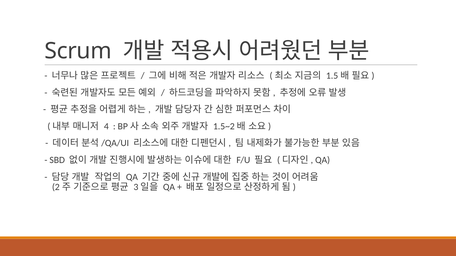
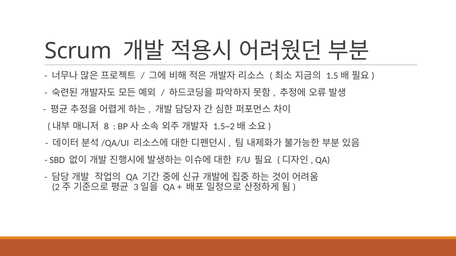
4: 4 -> 8 (106, 127)
